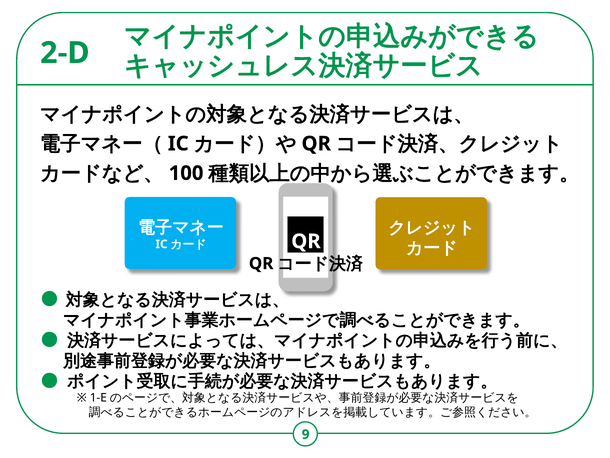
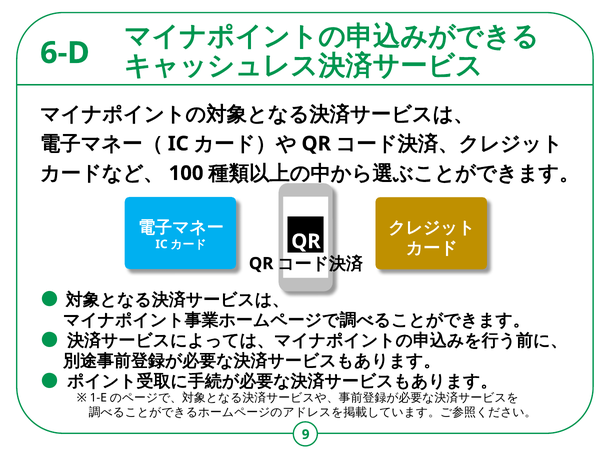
2-D: 2-D -> 6-D (65, 53)
